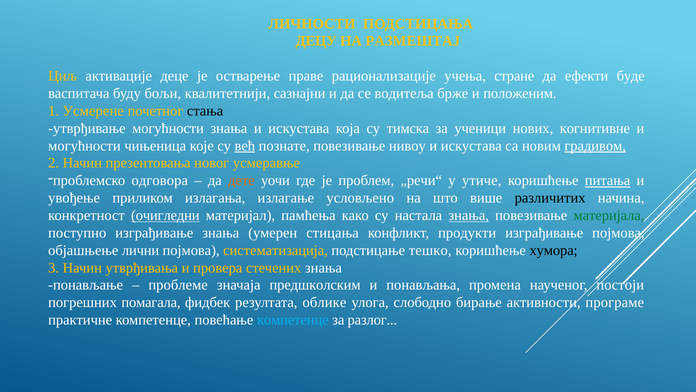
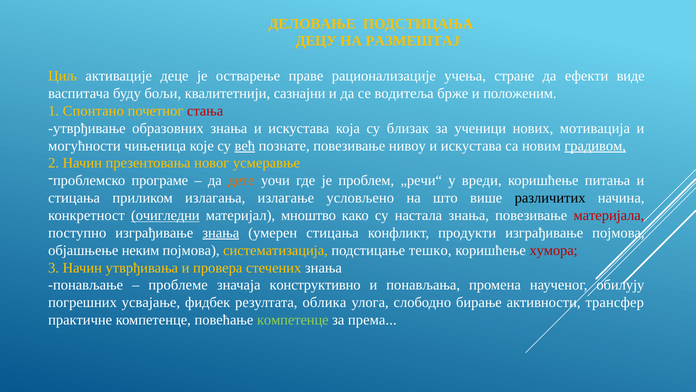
ЛИЧНОСТИ: ЛИЧНОСТИ -> ДЕЛОВАЊЕ (312, 24)
буде: буде -> виде (631, 76)
Усмерене: Усмерене -> Спонтано (93, 111)
стања colour: black -> red (205, 111)
утврђивање могућности: могућности -> образовних (168, 128)
тимска: тимска -> близак (408, 128)
когнитивне: когнитивне -> мотивација (595, 128)
одговора: одговора -> програме (160, 180)
утиче: утиче -> вреди (482, 180)
питања underline: present -> none (608, 180)
увођење: увођење -> стицања (74, 198)
памћења: памћења -> мноштво (309, 215)
знања underline: present -> none (469, 215)
материјала colour: green -> red (609, 215)
знања underline: none -> present (221, 233)
лични: лични -> неким (141, 250)
хумора colour: black -> red (554, 250)
предшколским: предшколским -> конструктивно (315, 285)
постоји: постоји -> обилују (620, 285)
помагала: помагала -> усвајање (151, 302)
облике: облике -> облика (324, 302)
програме: програме -> трансфер (615, 302)
компетенце colour: light blue -> light green (293, 320)
разлог: разлог -> према (372, 320)
